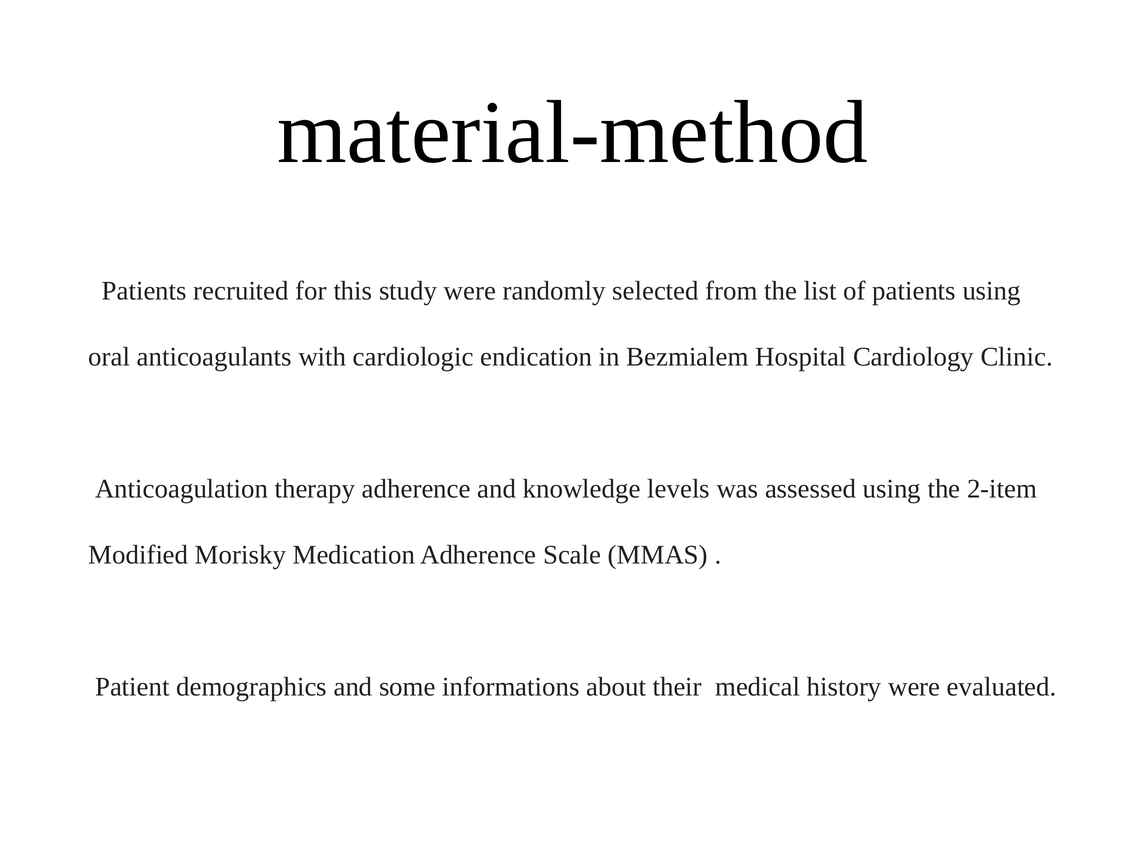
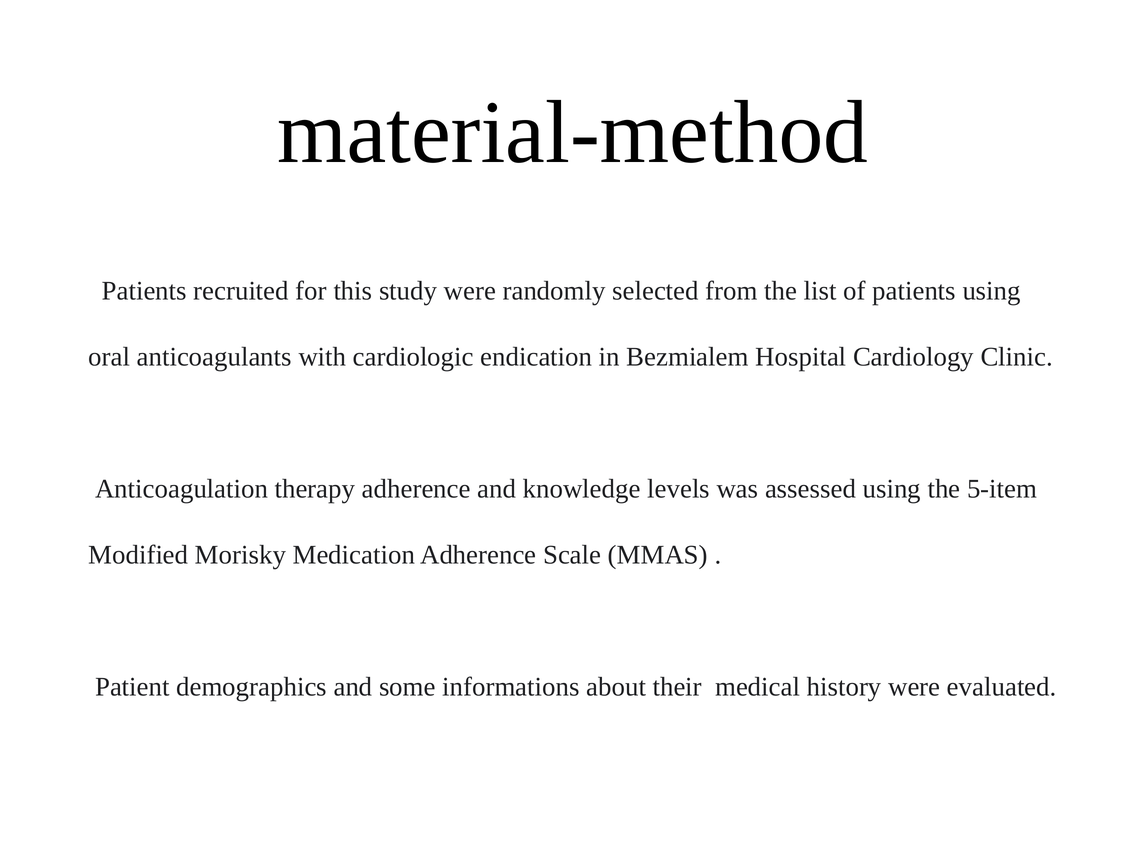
2-item: 2-item -> 5-item (1002, 489)
